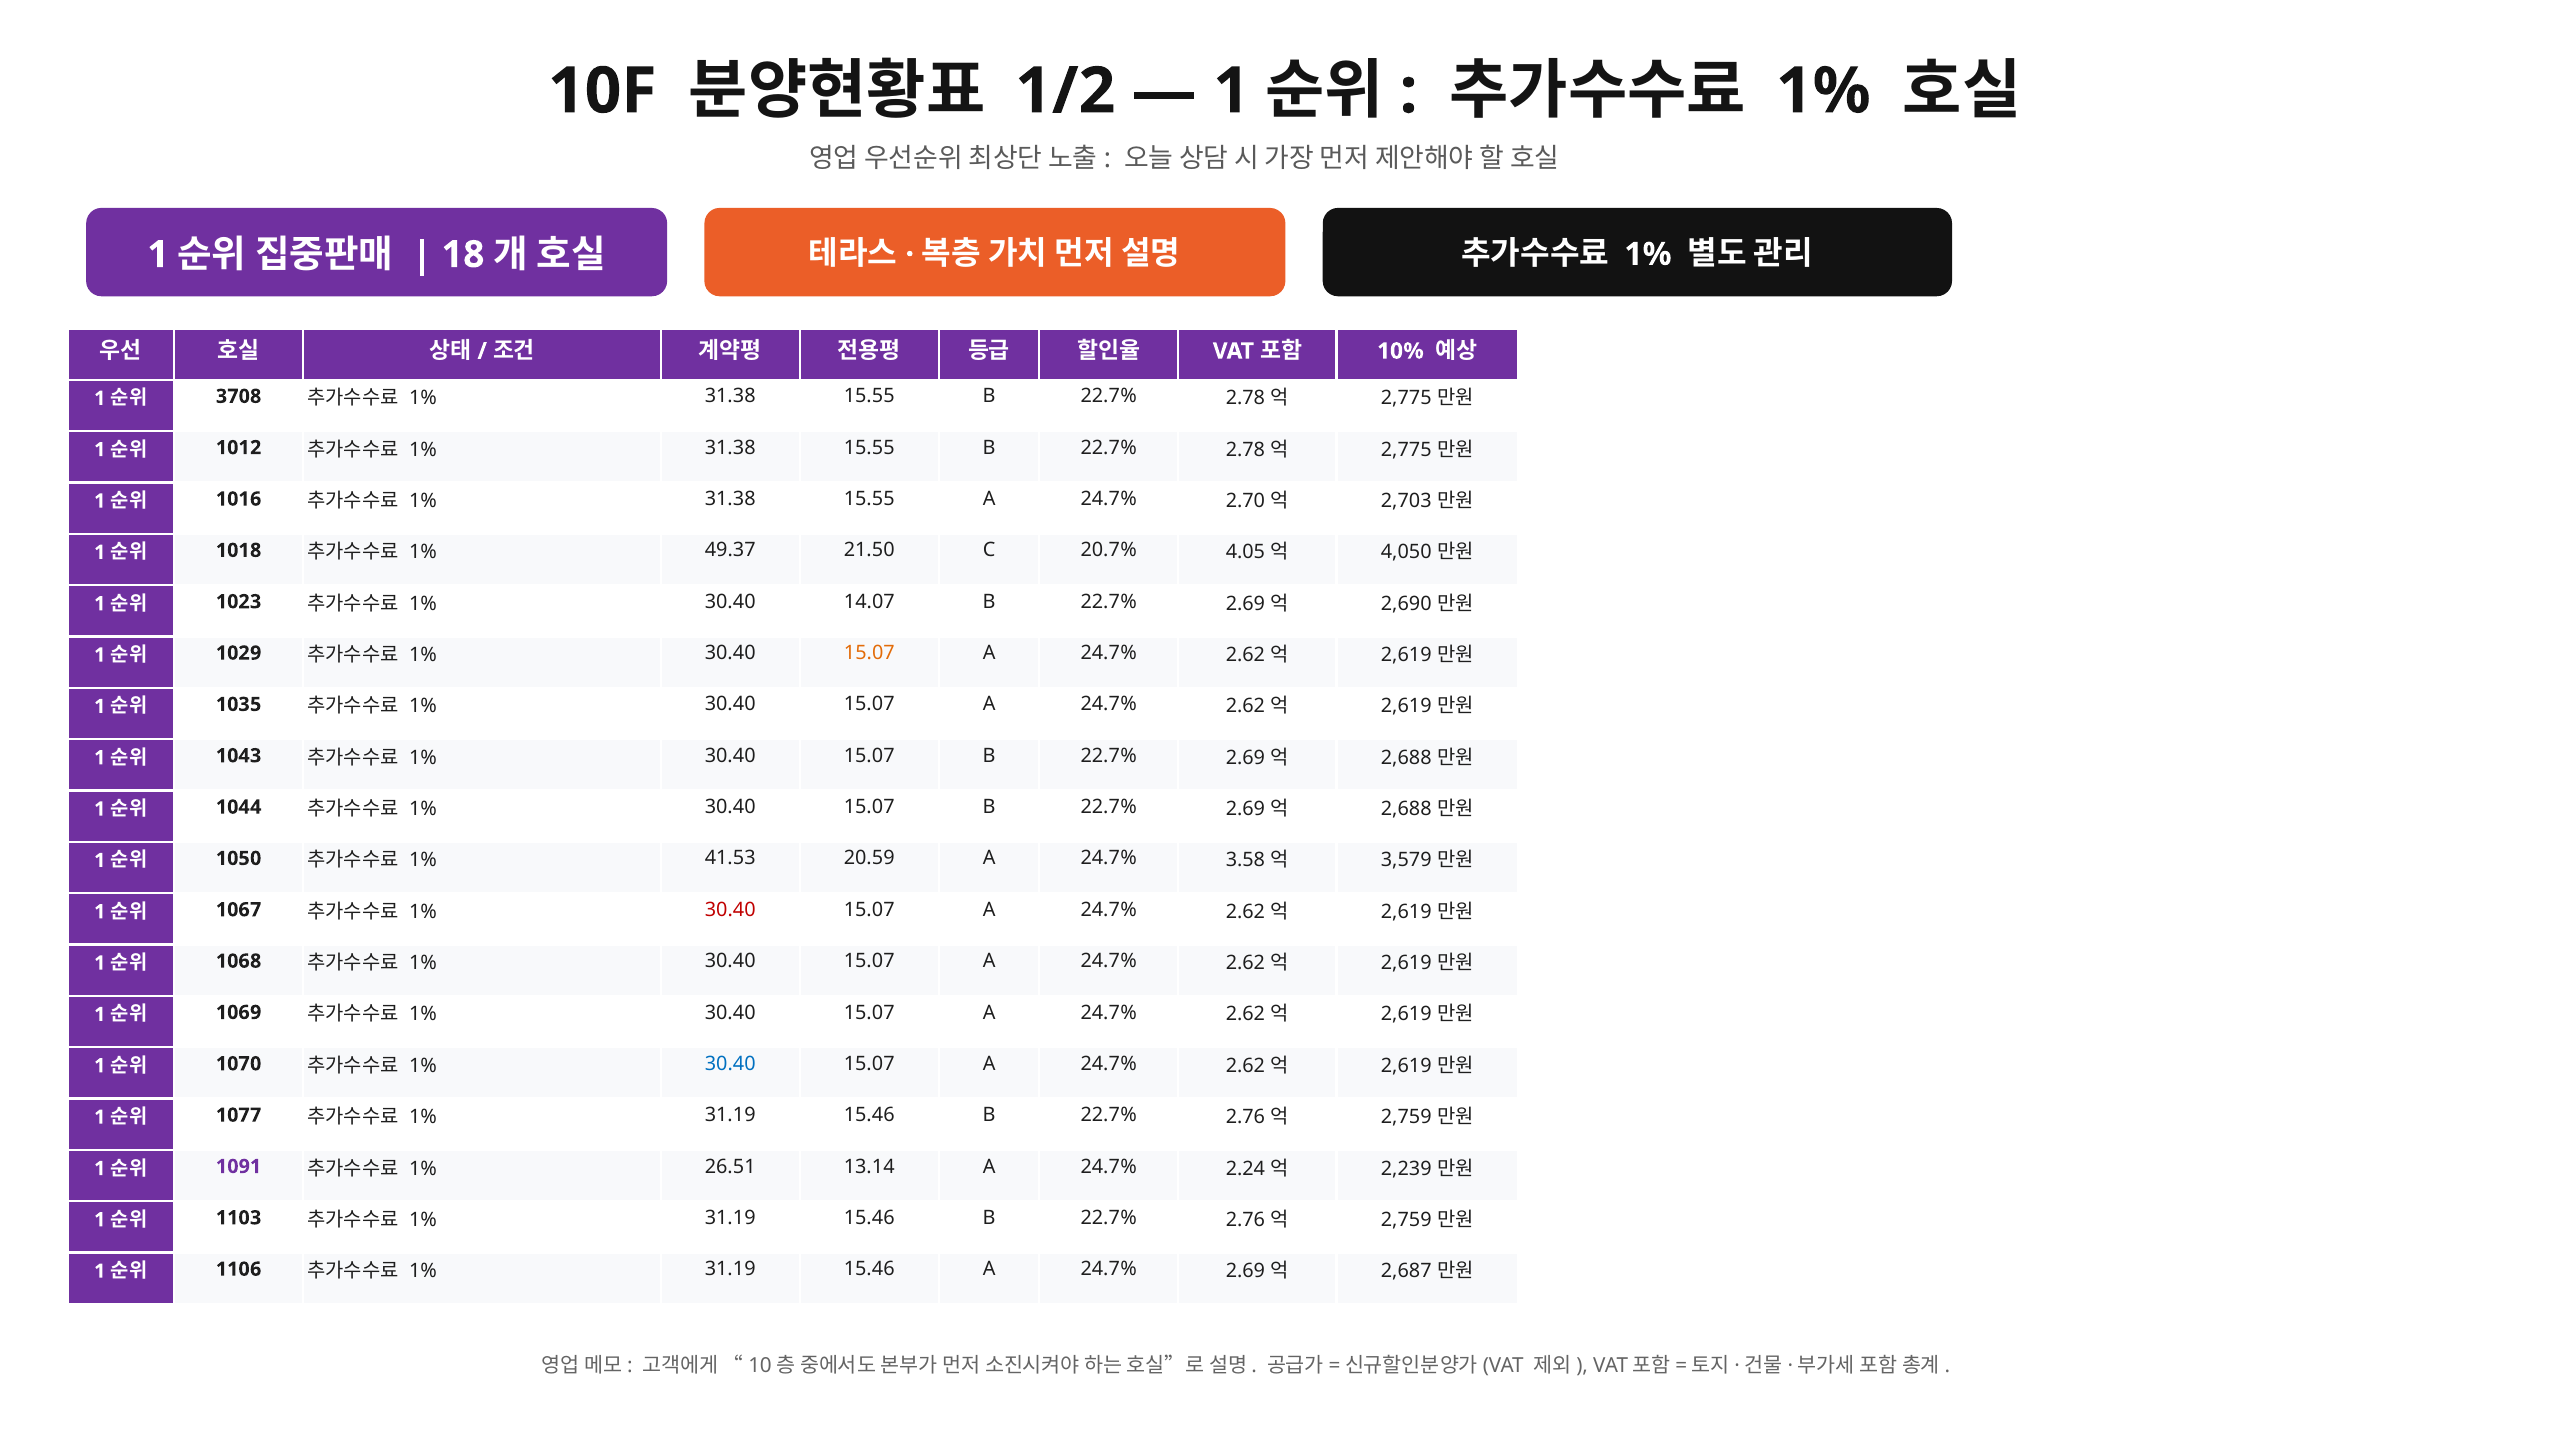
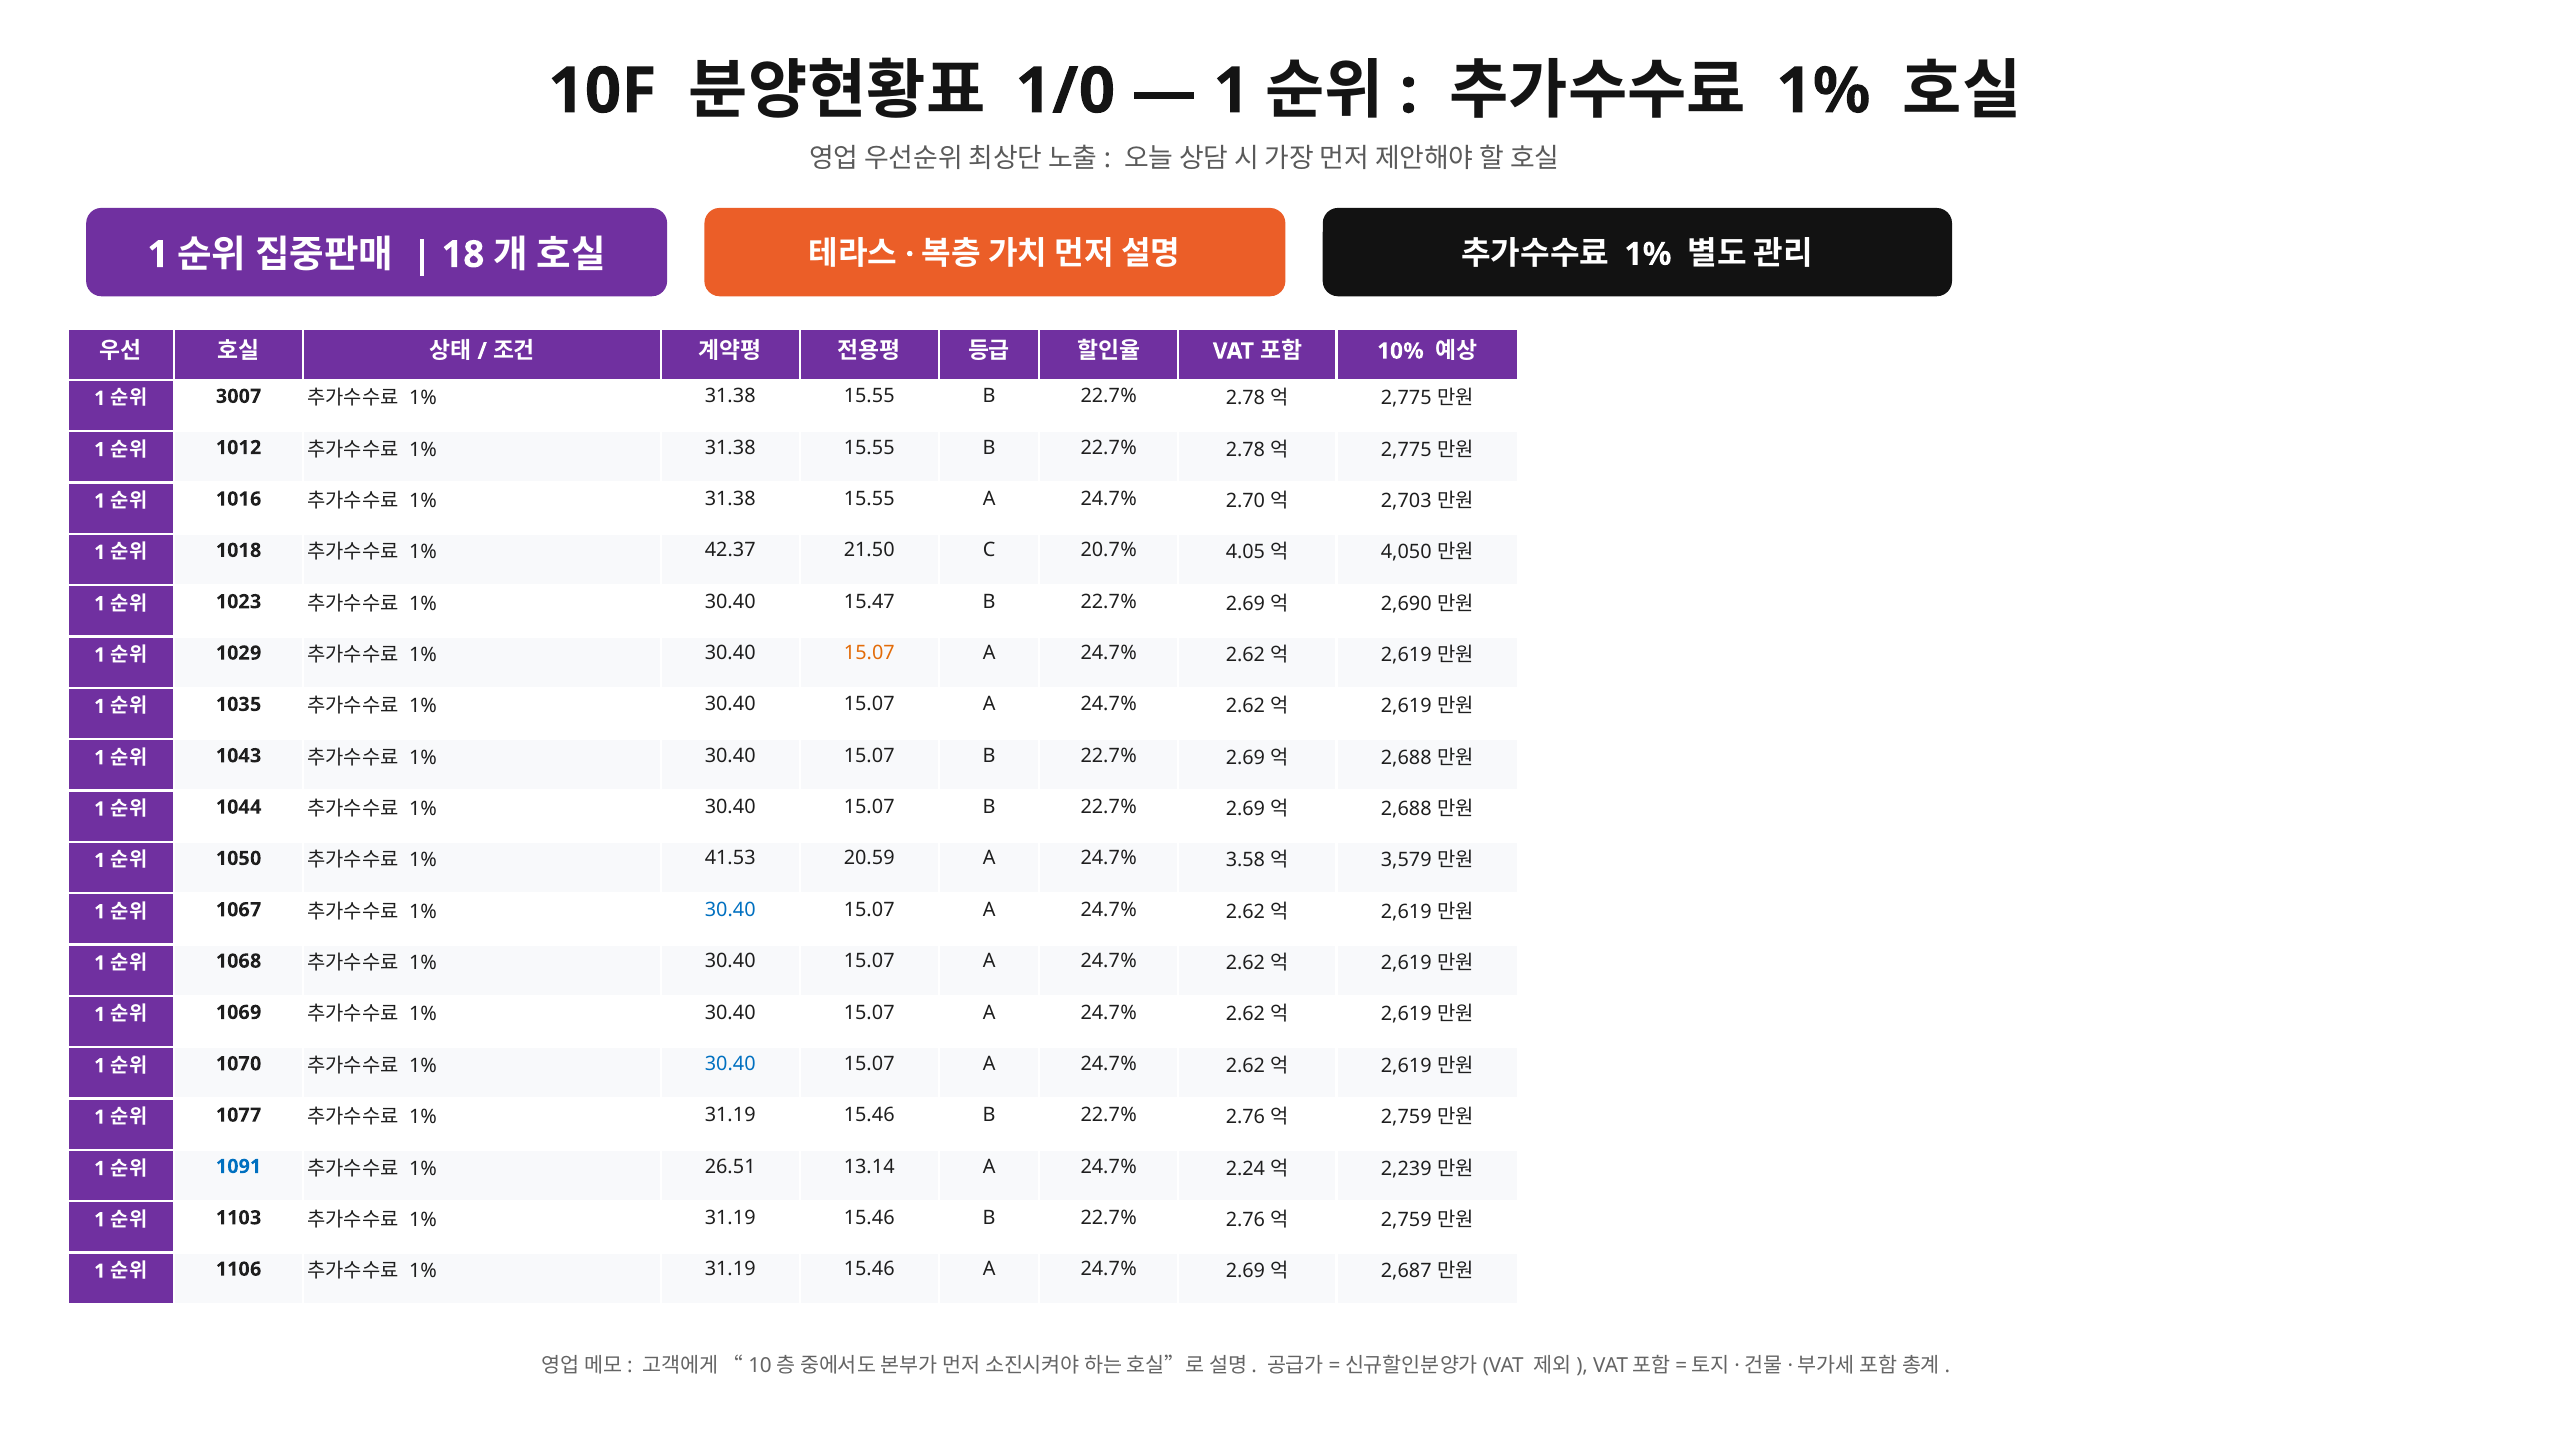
1/2: 1/2 -> 1/0 (1065, 91)
3708: 3708 -> 3007 (239, 396)
49.37: 49.37 -> 42.37 (730, 550)
14.07: 14.07 -> 15.47 (869, 602)
30.40 colour: red -> blue (730, 910)
1091 colour: purple -> blue (239, 1167)
